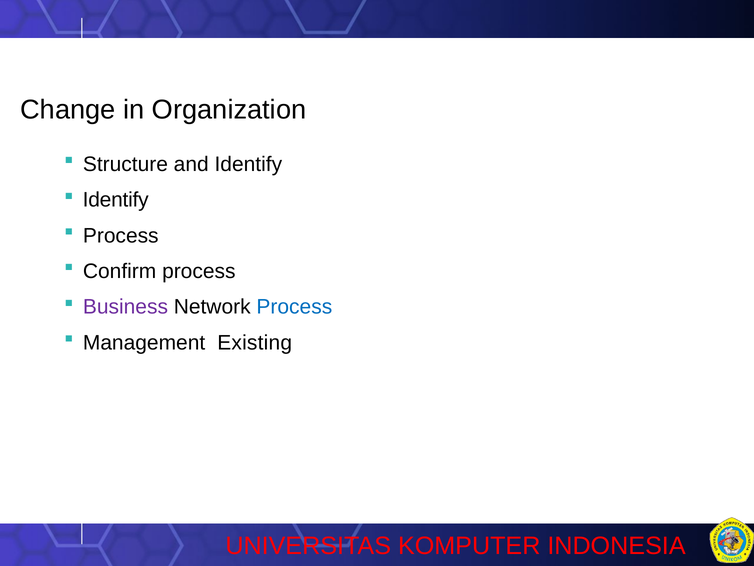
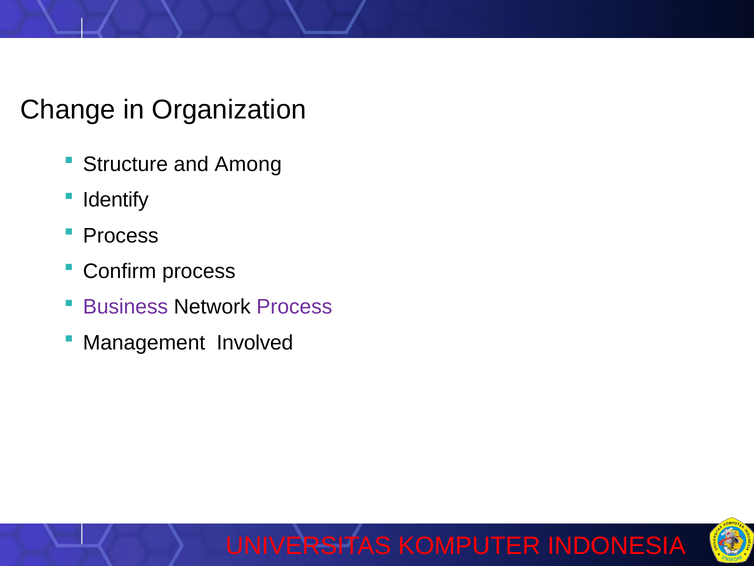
and Identify: Identify -> Among (248, 164)
Process colour: blue -> purple (294, 307)
Existing: Existing -> Involved (255, 342)
